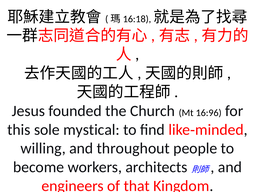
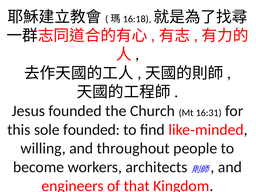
16:96: 16:96 -> 16:31 (209, 113)
sole mystical: mystical -> founded (92, 130)
